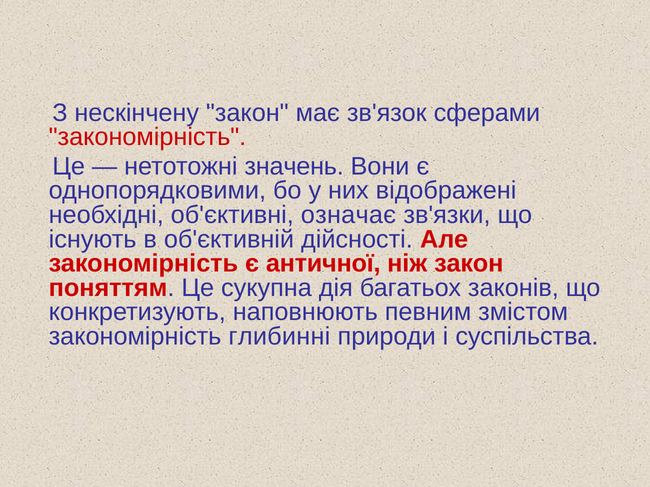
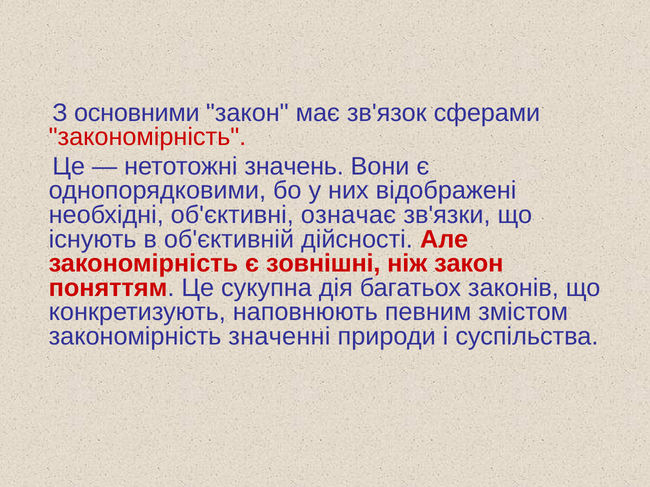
нескінчену: нескінчену -> основними (137, 113)
античної: античної -> зовнішні (323, 264)
глибинні: глибинні -> значенні (279, 337)
